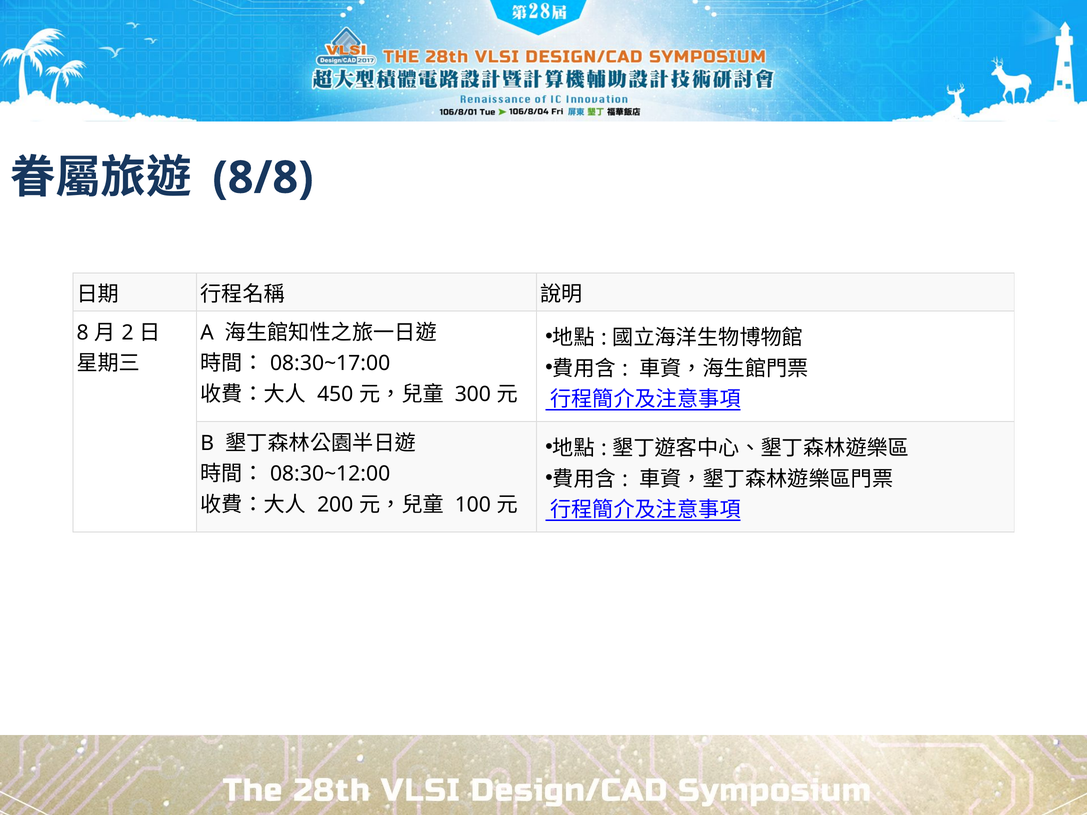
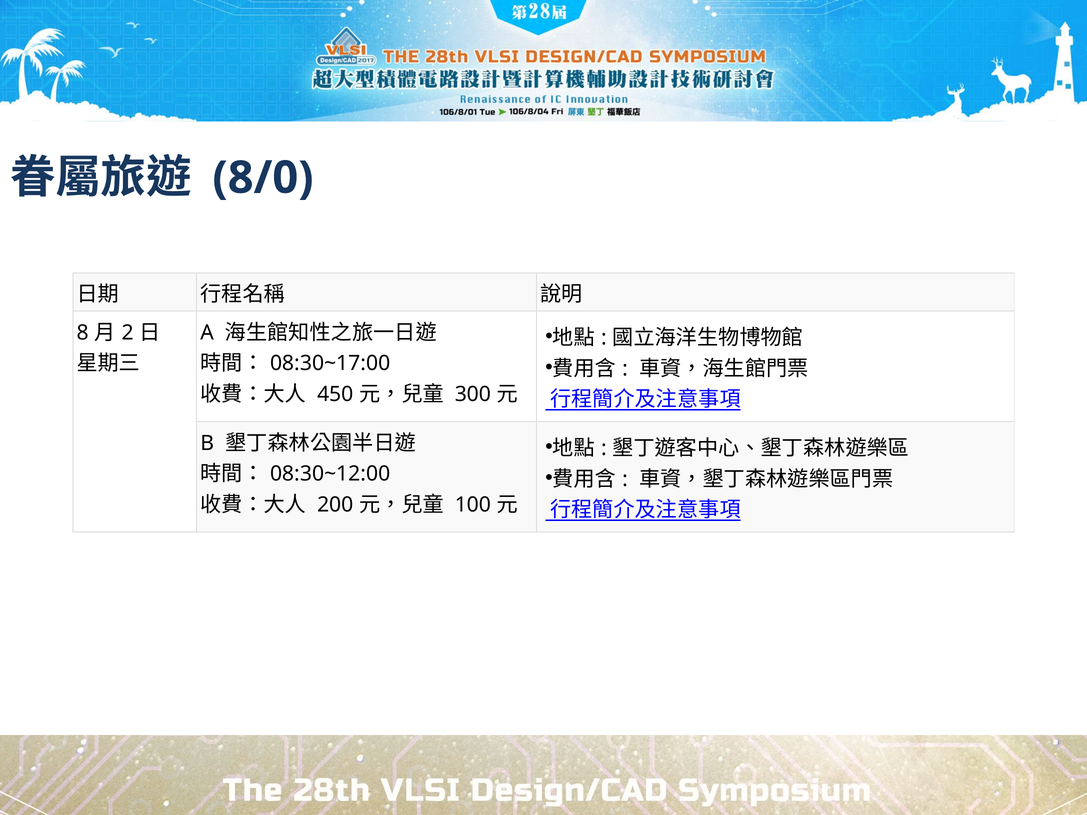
8/8: 8/8 -> 8/0 (263, 178)
